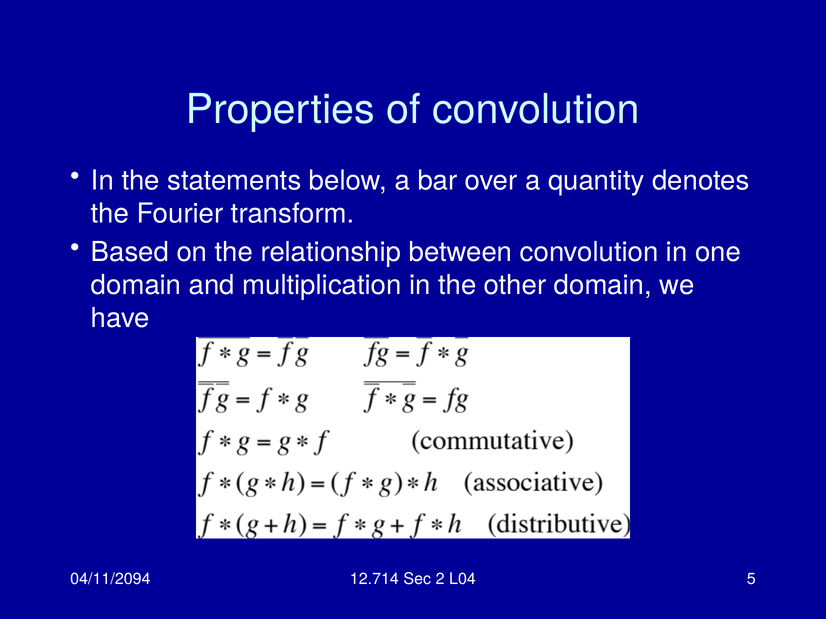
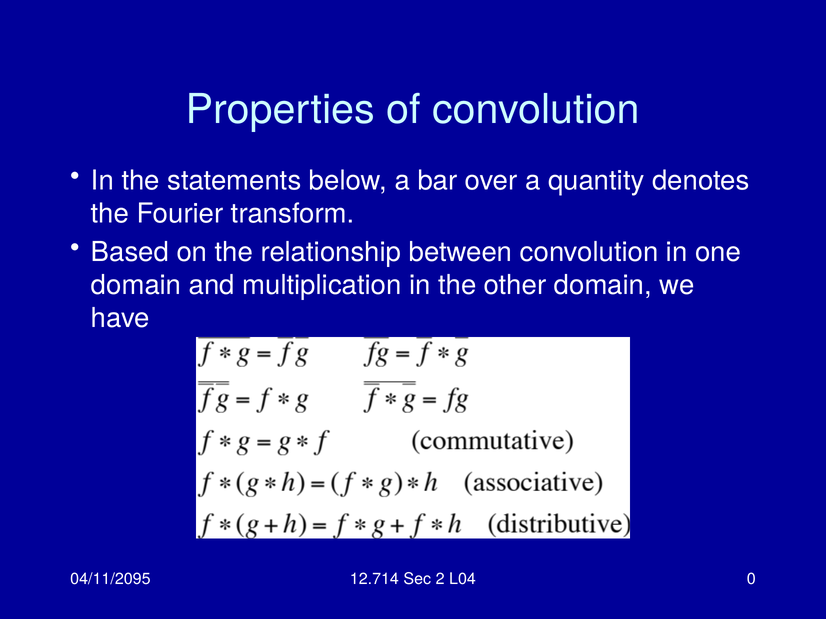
04/11/2094: 04/11/2094 -> 04/11/2095 (110, 579)
5: 5 -> 0 (751, 579)
